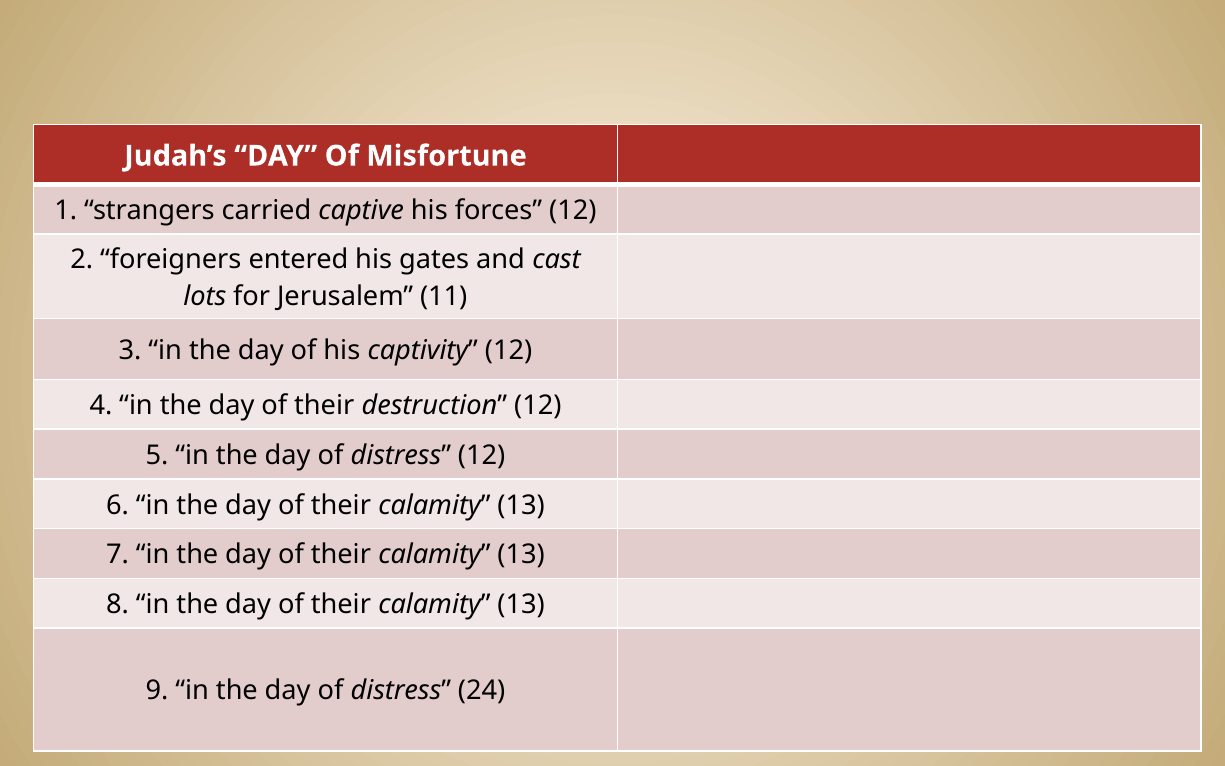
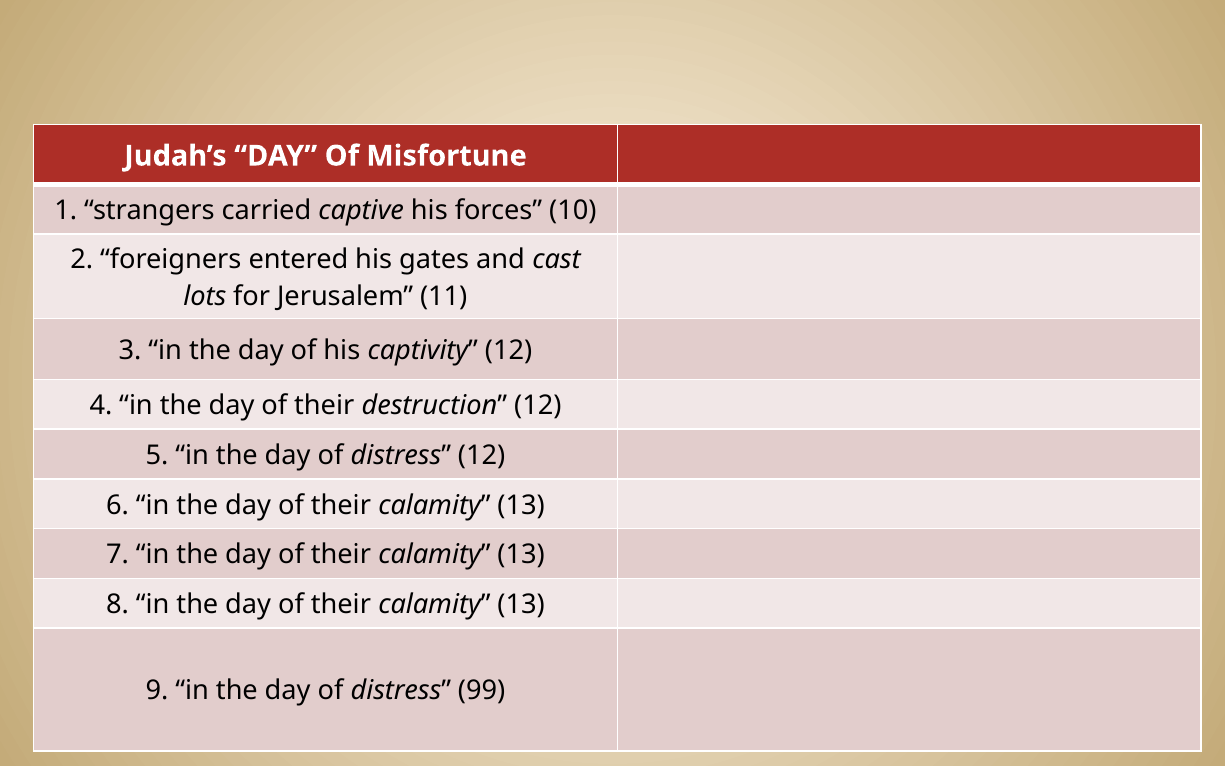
forces 12: 12 -> 10 (573, 211)
24: 24 -> 99 (482, 691)
